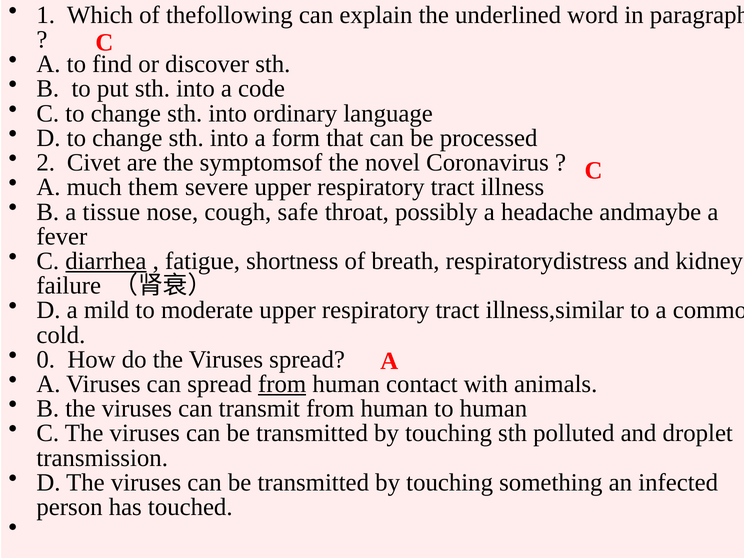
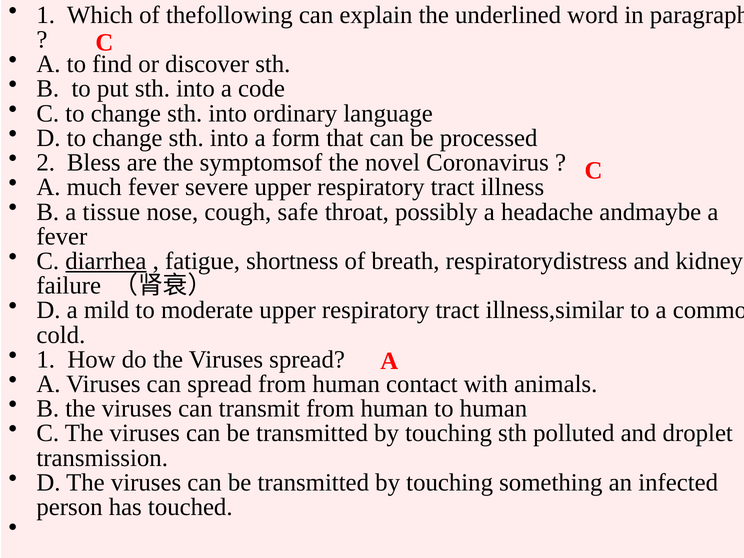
Civet: Civet -> Bless (94, 163)
much them: them -> fever (153, 187)
0: 0 -> 1 (46, 359)
from underline: present -> none (282, 384)
